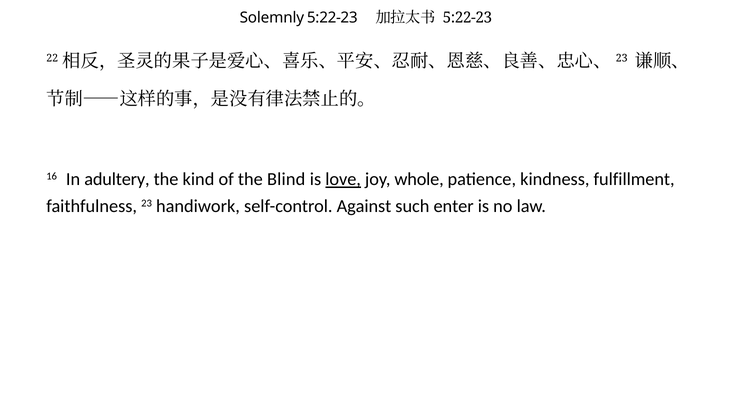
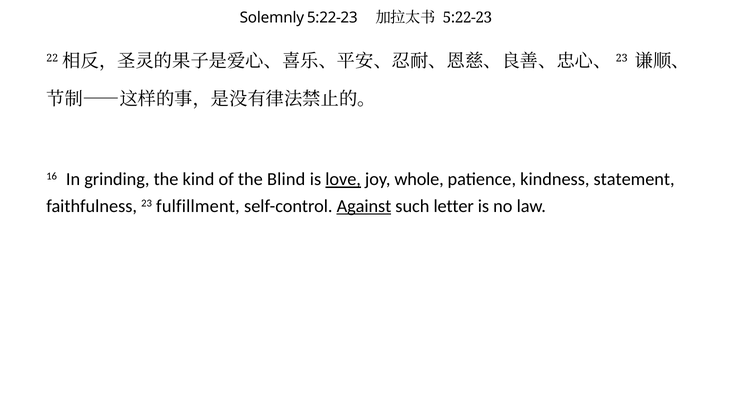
adultery: adultery -> grinding (117, 179)
fulfillment: fulfillment -> statement (634, 179)
handiwork: handiwork -> fulfillment (198, 206)
Against underline: none -> present (364, 206)
enter: enter -> letter (454, 206)
